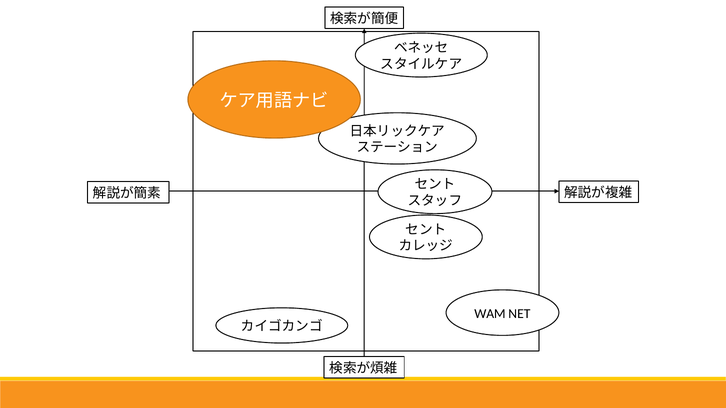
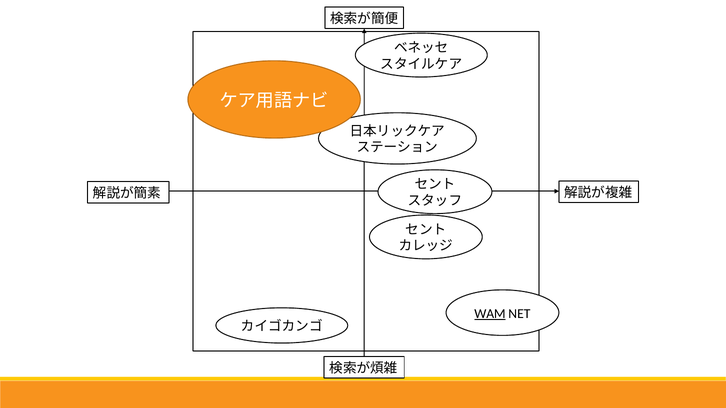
WAM underline: none -> present (490, 314)
